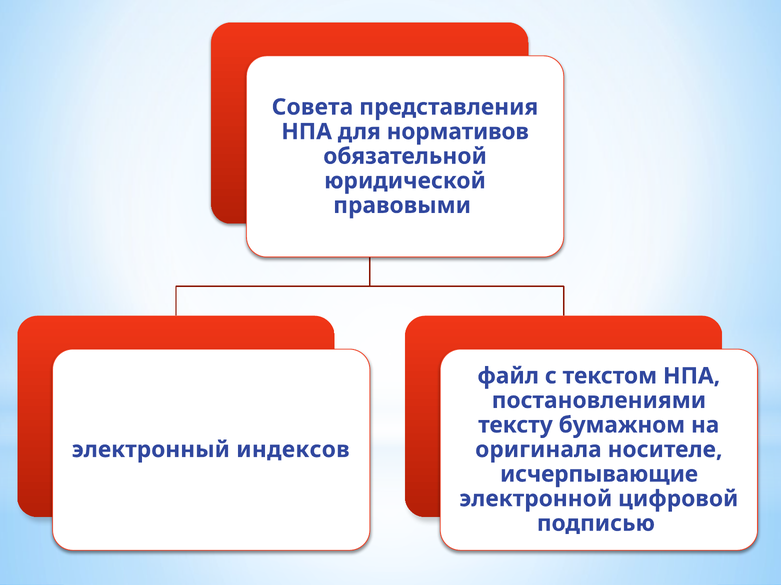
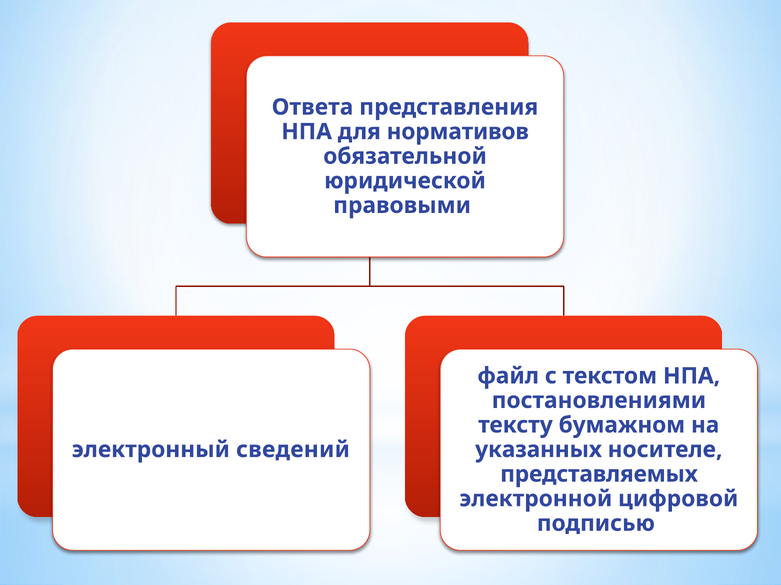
Совета: Совета -> Ответа (313, 107)
индексов: индексов -> сведений (293, 450)
оригинала: оригинала -> указанных (539, 450)
исчерпывающие: исчерпывающие -> представляемых (599, 475)
